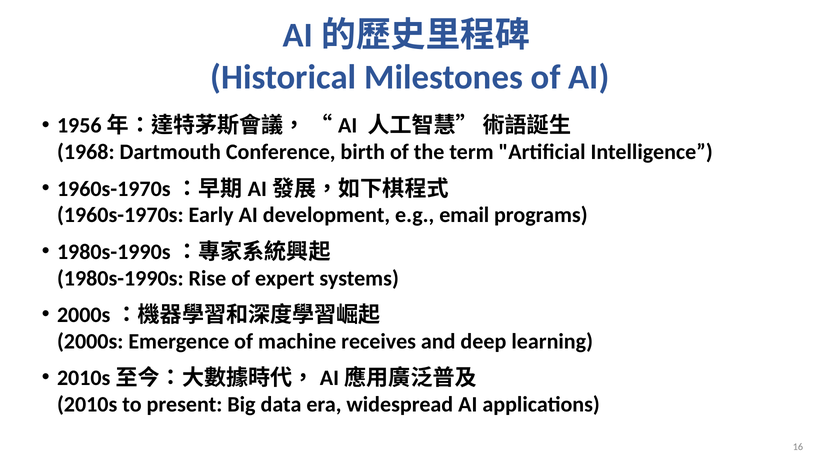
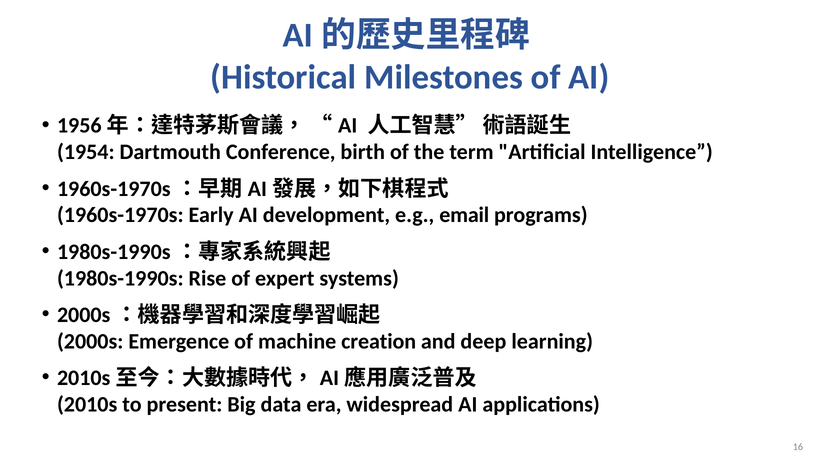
1968: 1968 -> 1954 (86, 152)
receives: receives -> creation (379, 341)
